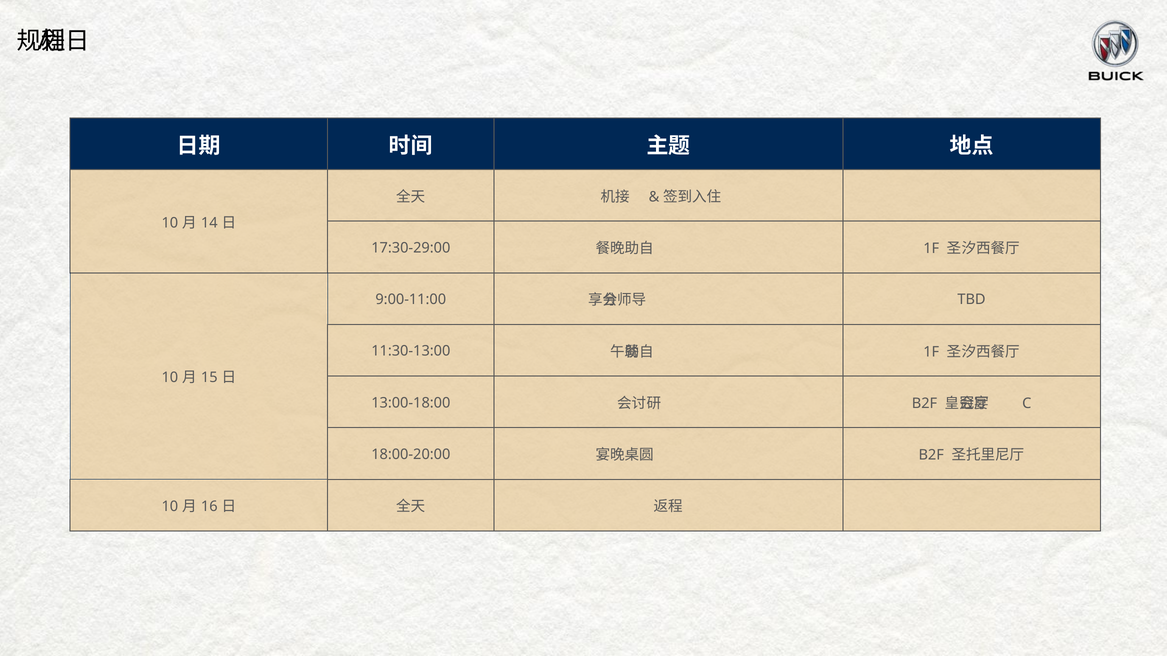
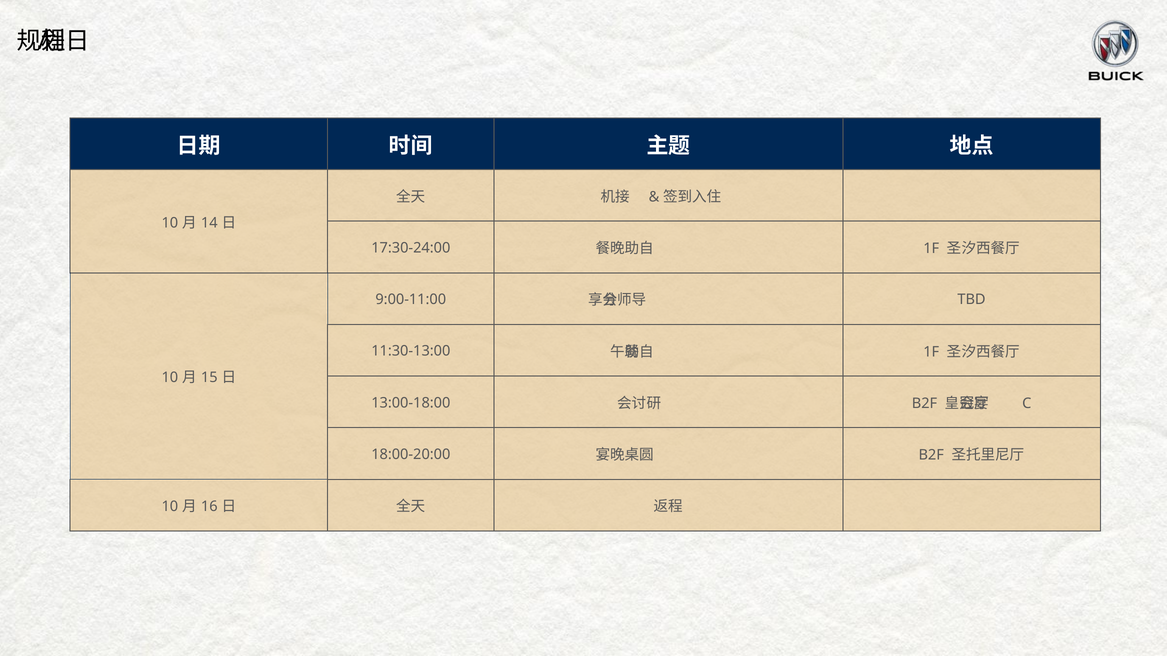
17:30-29:00: 17:30-29:00 -> 17:30-24:00 (411, 248)
